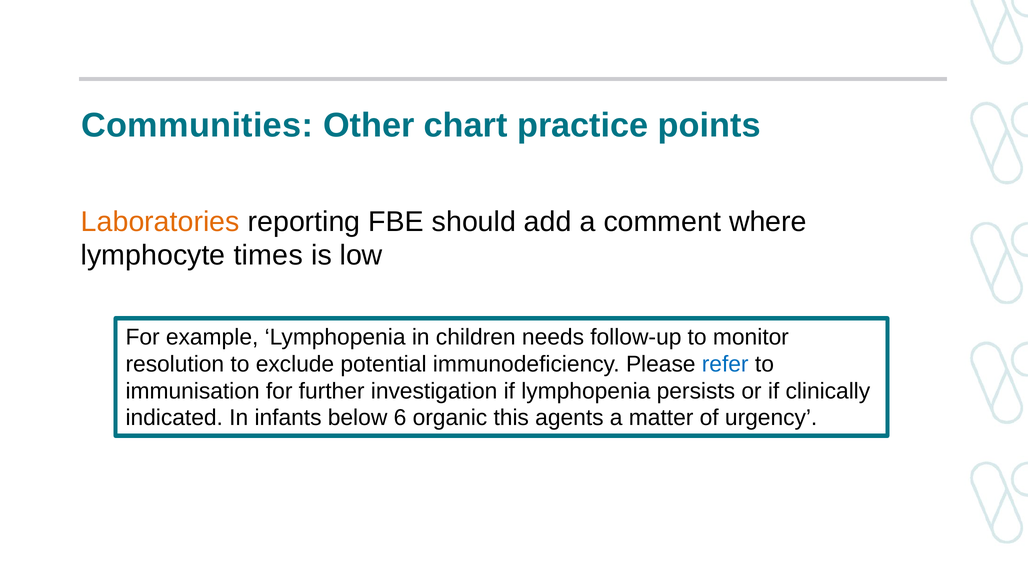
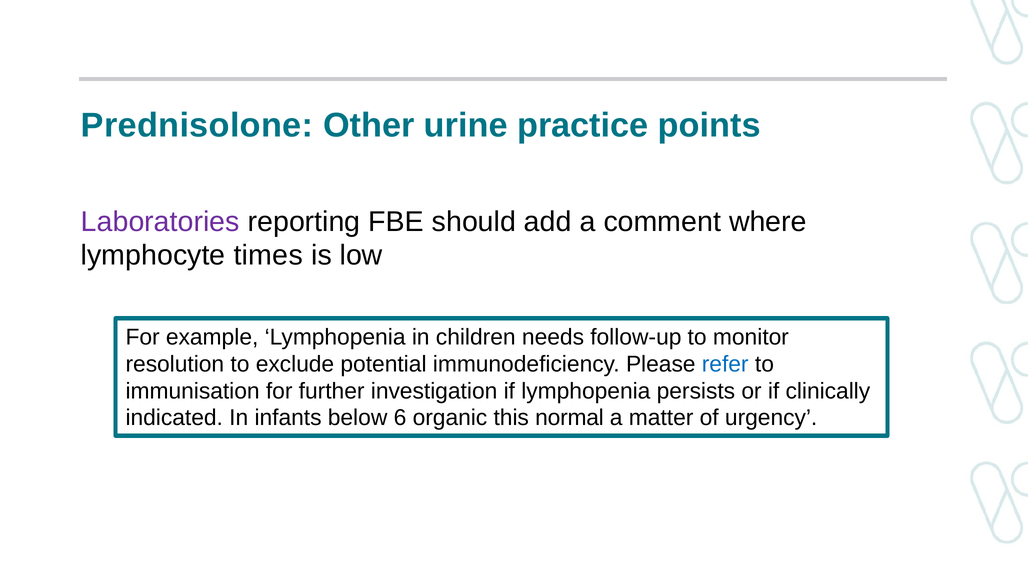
Communities: Communities -> Prednisolone (197, 125)
chart: chart -> urine (466, 125)
Laboratories colour: orange -> purple (160, 222)
agents: agents -> normal (570, 418)
